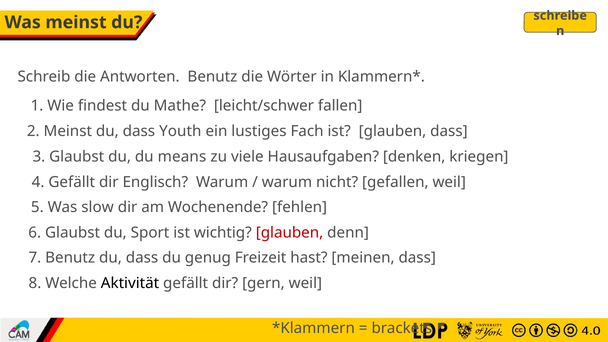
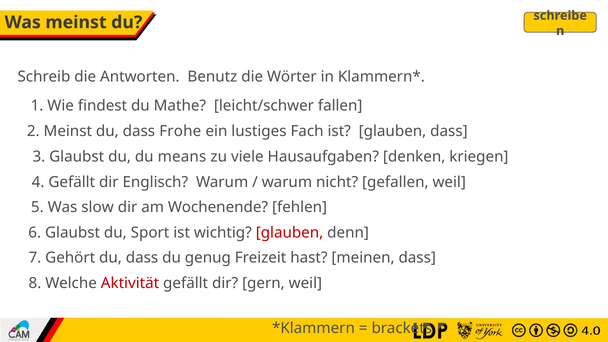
Youth: Youth -> Frohe (180, 131)
7 Benutz: Benutz -> Gehört (70, 258)
Aktivität colour: black -> red (130, 283)
